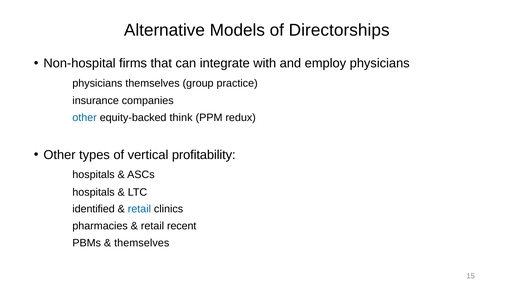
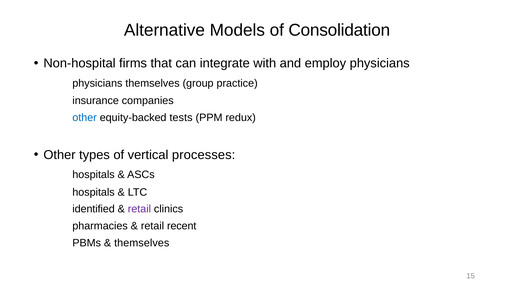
Directorships: Directorships -> Consolidation (339, 30)
think: think -> tests (181, 118)
profitability: profitability -> processes (204, 155)
retail colour: blue -> purple (139, 209)
